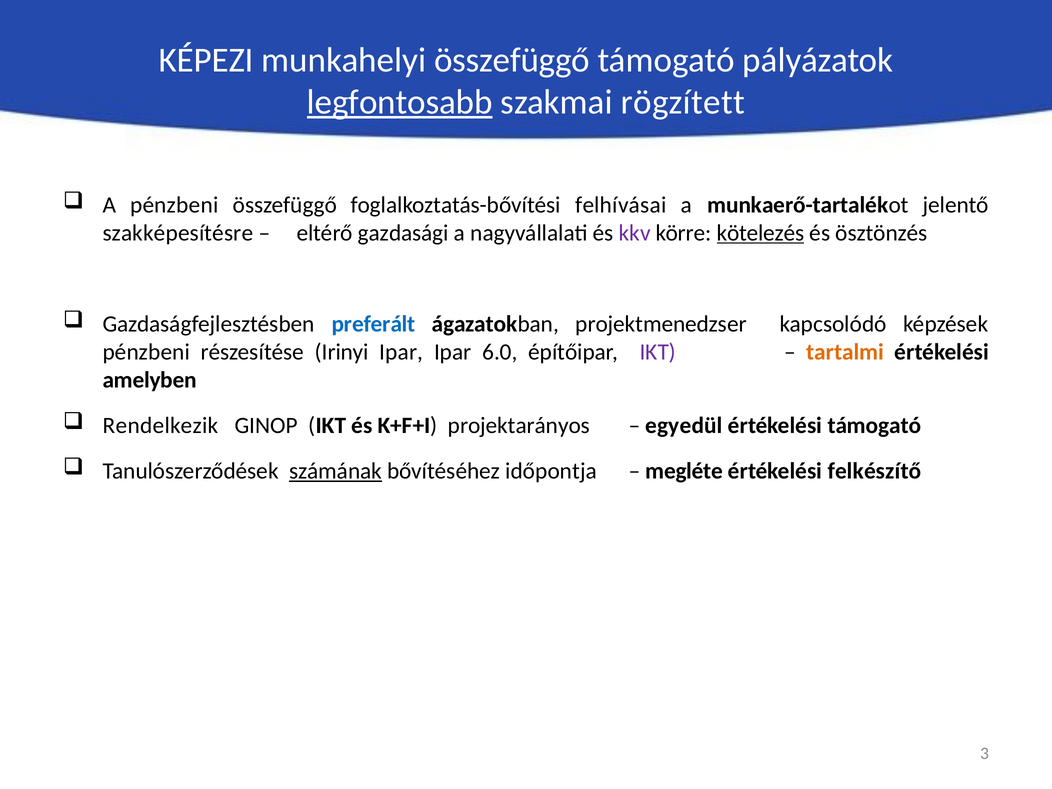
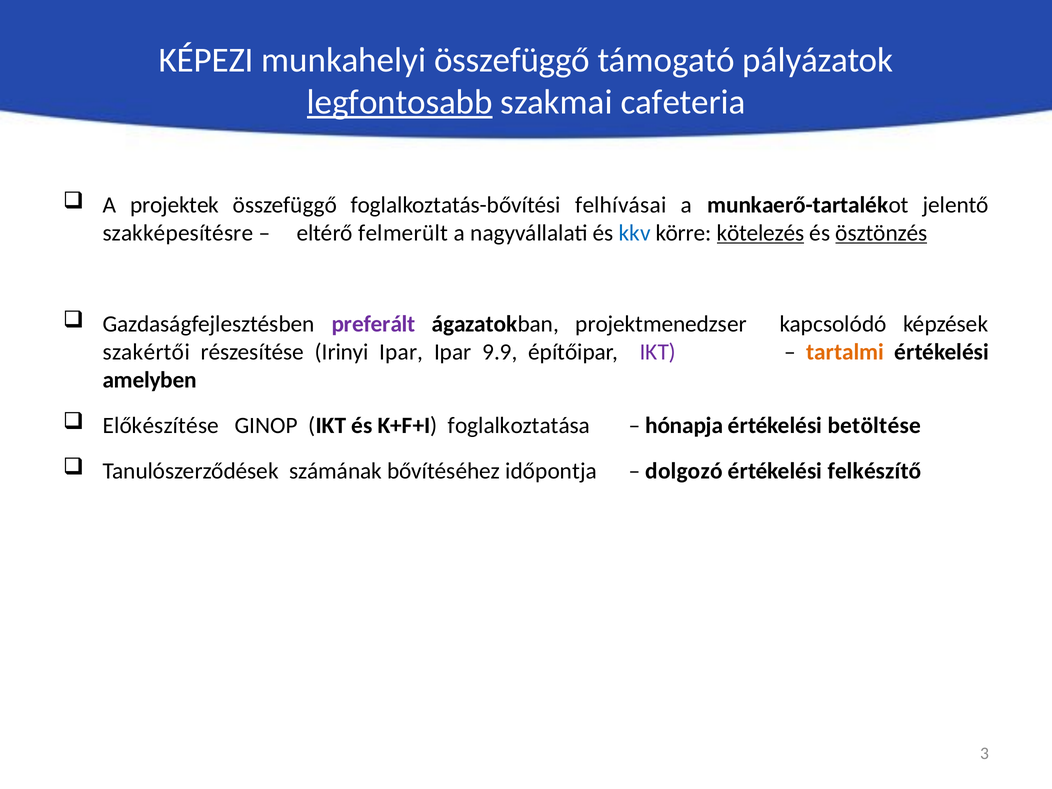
rögzített: rögzített -> cafeteria (683, 102)
A pénzbeni: pénzbeni -> projektek (175, 205)
gazdasági: gazdasági -> felmerült (403, 233)
kkv colour: purple -> blue (635, 233)
ösztönzés underline: none -> present (881, 233)
preferált colour: blue -> purple (374, 324)
pénzbeni: pénzbeni -> szakértői (146, 352)
6.0: 6.0 -> 9.9 (500, 352)
Rendelkezik: Rendelkezik -> Előkészítése (161, 426)
projektarányos: projektarányos -> foglalkoztatása (519, 426)
egyedül: egyedül -> hónapja (684, 426)
értékelési támogató: támogató -> betöltése (874, 426)
számának underline: present -> none (336, 471)
megléte: megléte -> dolgozó (684, 471)
